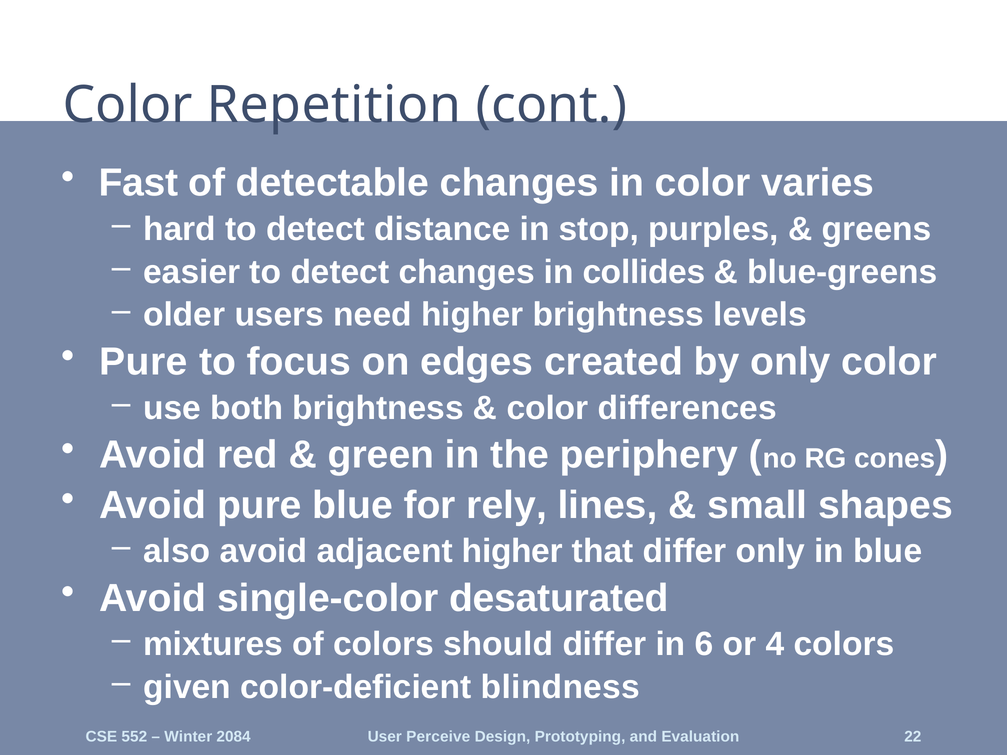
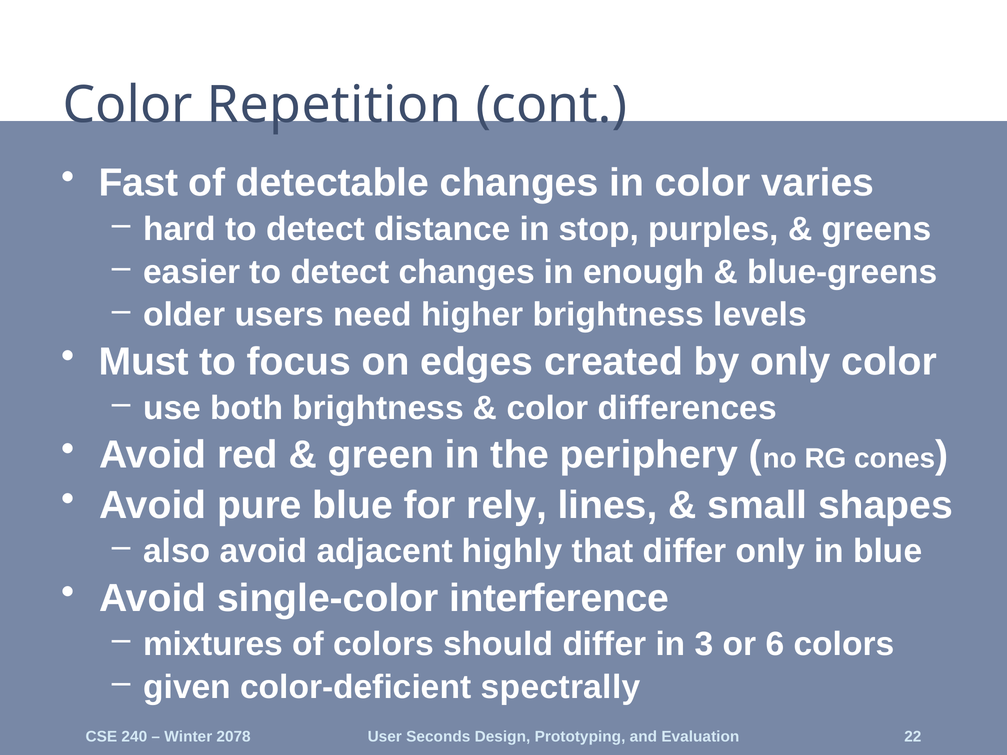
collides: collides -> enough (644, 272)
Pure: Pure -> Must (144, 362)
adjacent higher: higher -> highly (512, 551)
desaturated: desaturated -> interference (559, 598)
6: 6 -> 3 (704, 644)
4: 4 -> 6 (775, 644)
blindness: blindness -> spectrally (561, 687)
552: 552 -> 240 (134, 737)
2084: 2084 -> 2078 (234, 737)
Perceive: Perceive -> Seconds (438, 737)
